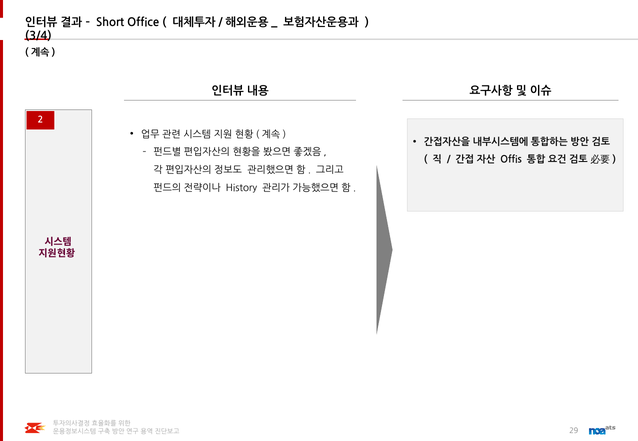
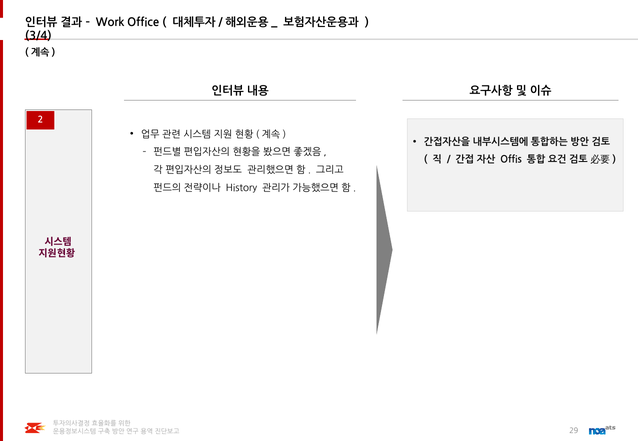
Short: Short -> Work (110, 22)
